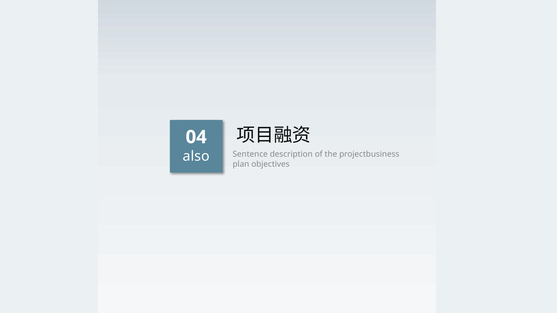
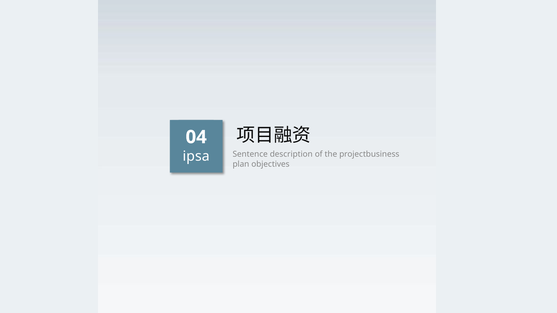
also: also -> ipsa (196, 156)
